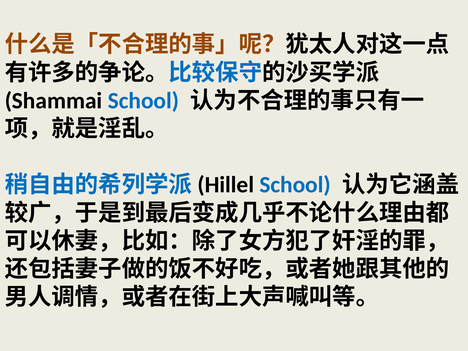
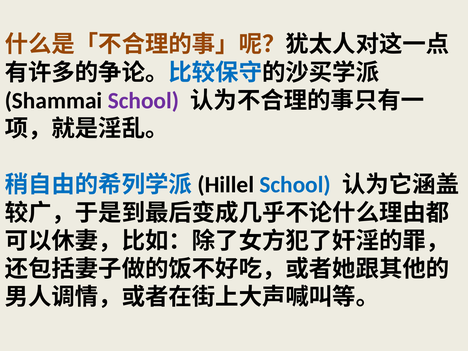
School colour: blue -> purple (143, 101)
